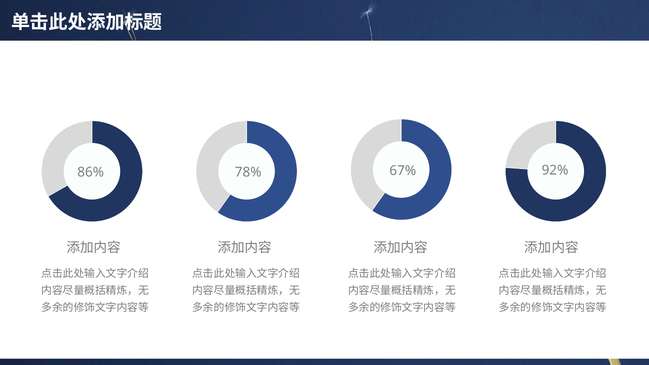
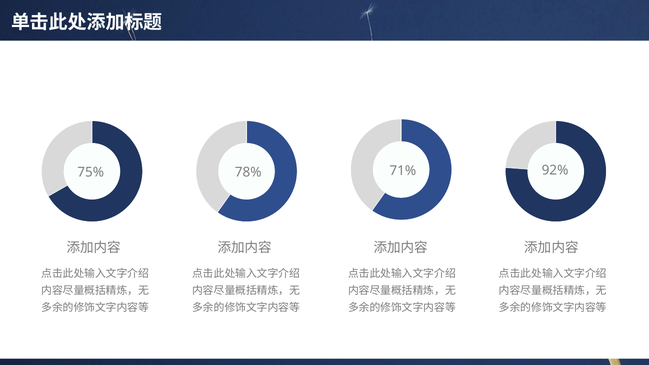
67%: 67% -> 71% (403, 171)
86%: 86% -> 75% (91, 173)
